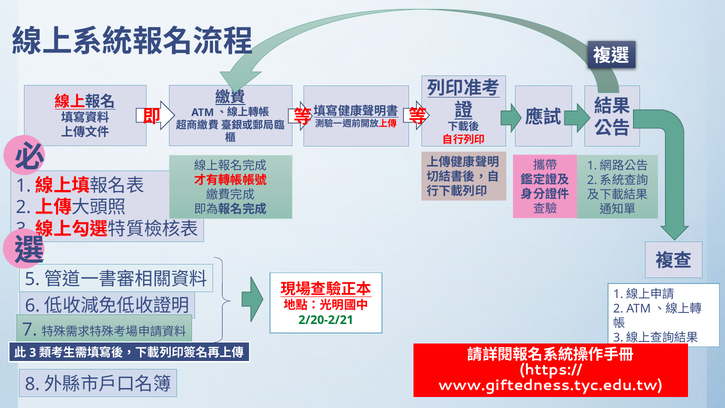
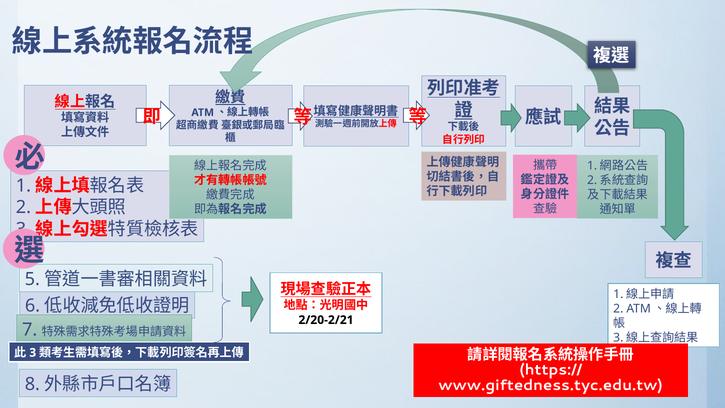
2/20-2/21 colour: green -> black (326, 320)
